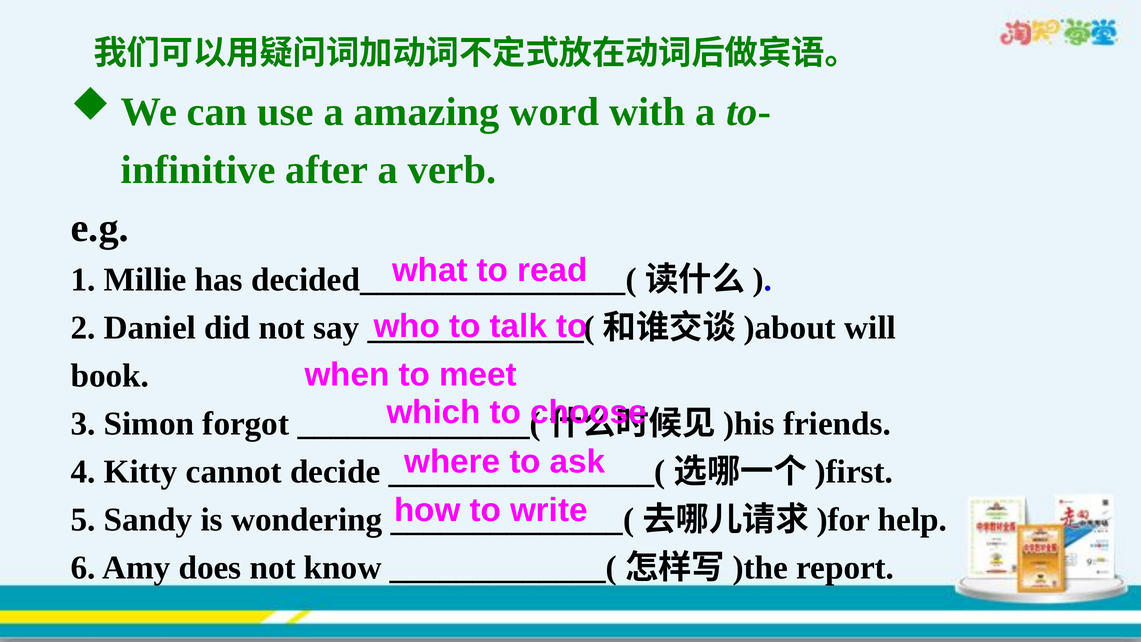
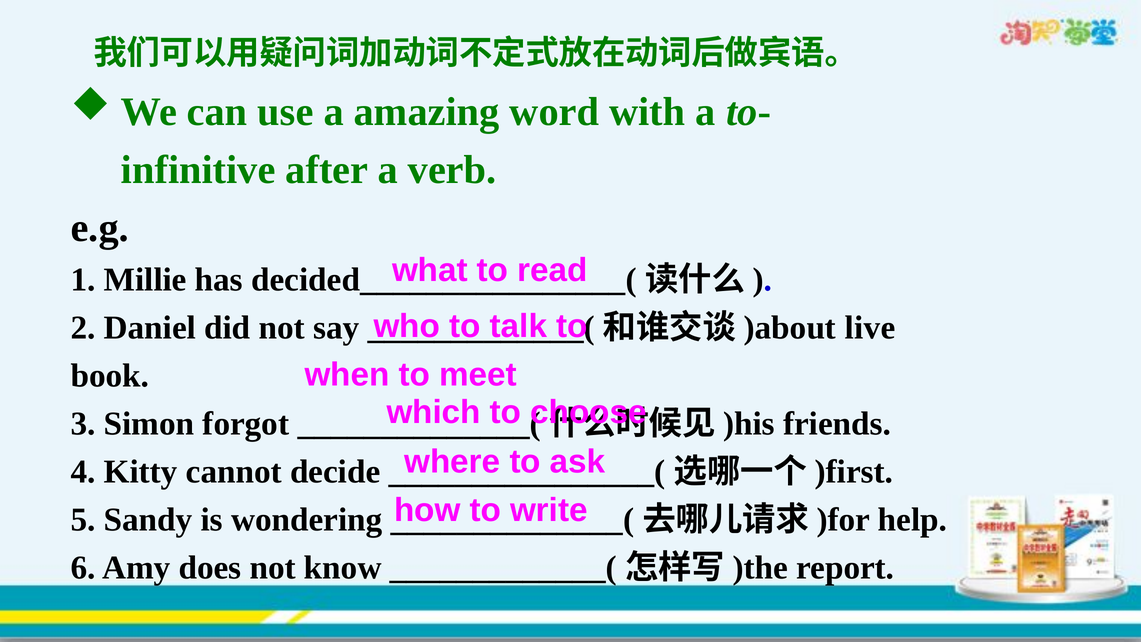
will: will -> live (870, 328)
